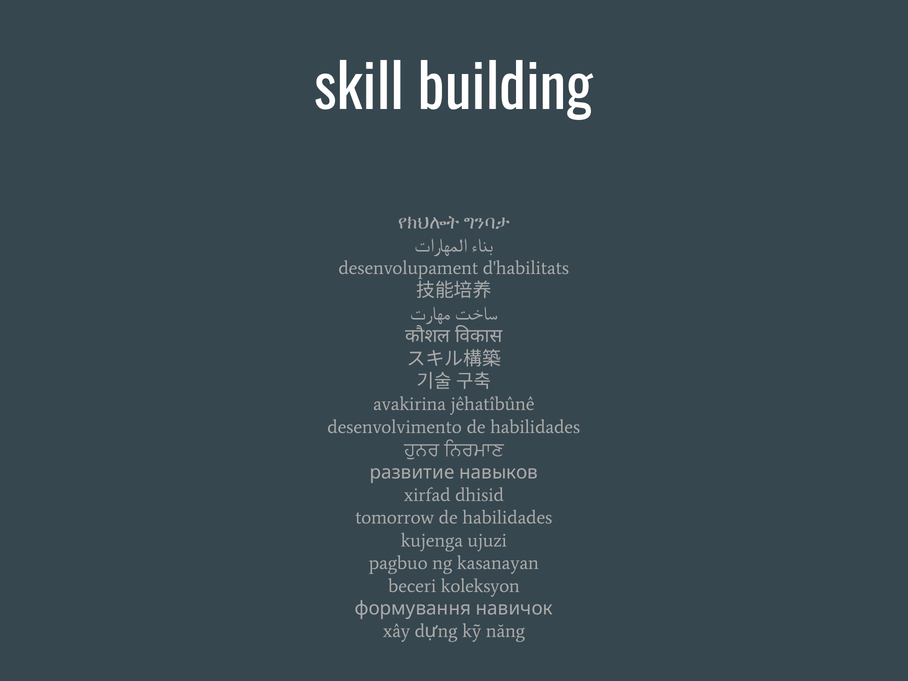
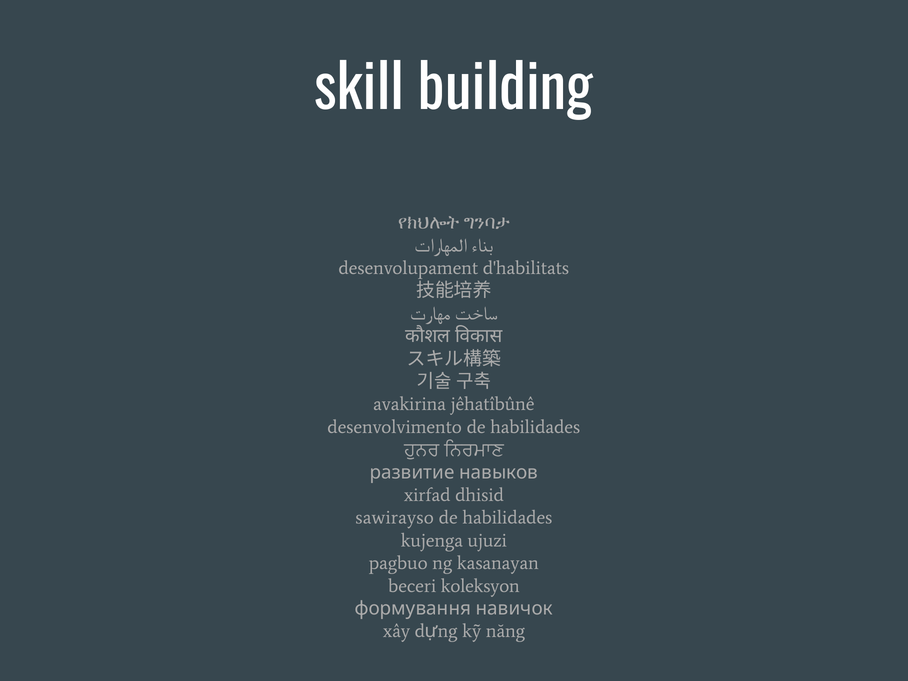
tomorrow: tomorrow -> sawirayso (395, 518)
